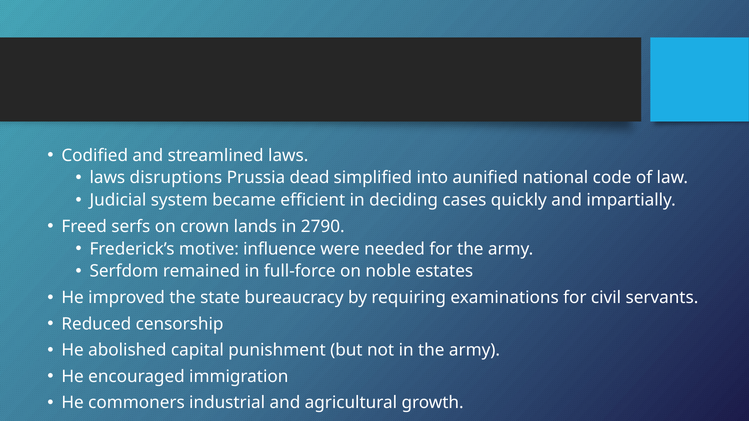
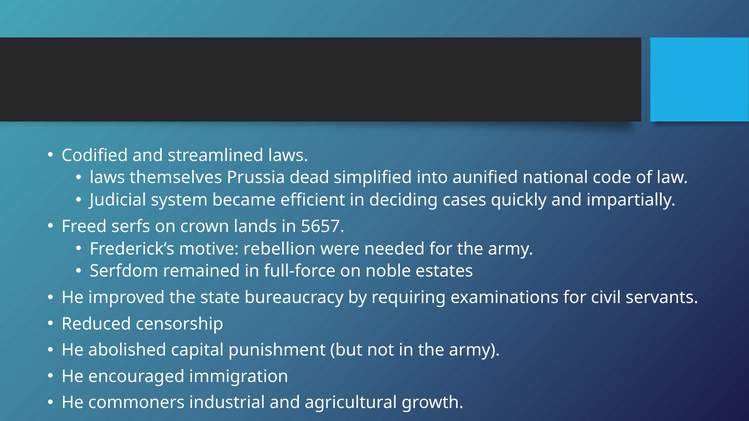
disruptions: disruptions -> themselves (176, 178)
2790: 2790 -> 5657 (323, 227)
influence: influence -> rebellion (279, 249)
